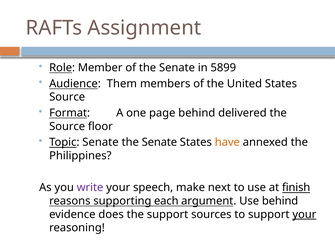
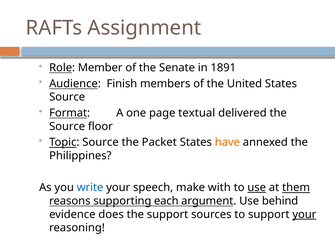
5899: 5899 -> 1891 (223, 68)
Them: Them -> Finish (122, 84)
page behind: behind -> textual (197, 113)
Topic Senate: Senate -> Source (100, 142)
Senate: Senate -> Packet (159, 142)
write colour: purple -> blue (90, 188)
next: next -> with (219, 188)
use underline: none -> present (257, 188)
finish: finish -> them (296, 188)
